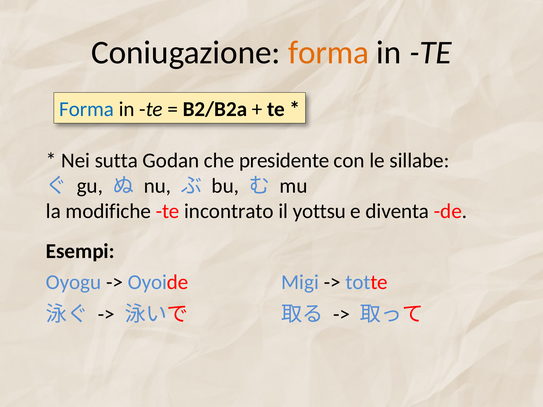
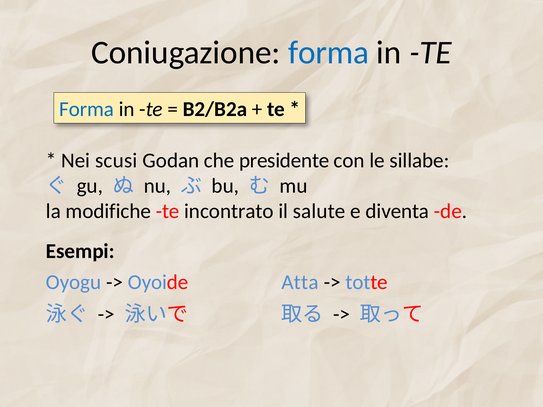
forma colour: orange -> blue (329, 53)
sutta: sutta -> scusi (116, 161)
yottsu: yottsu -> salute (319, 211)
Migi: Migi -> Atta (300, 283)
